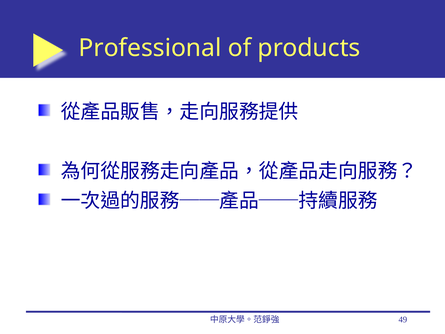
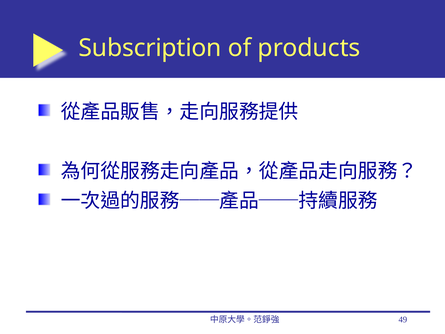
Professional: Professional -> Subscription (150, 48)
